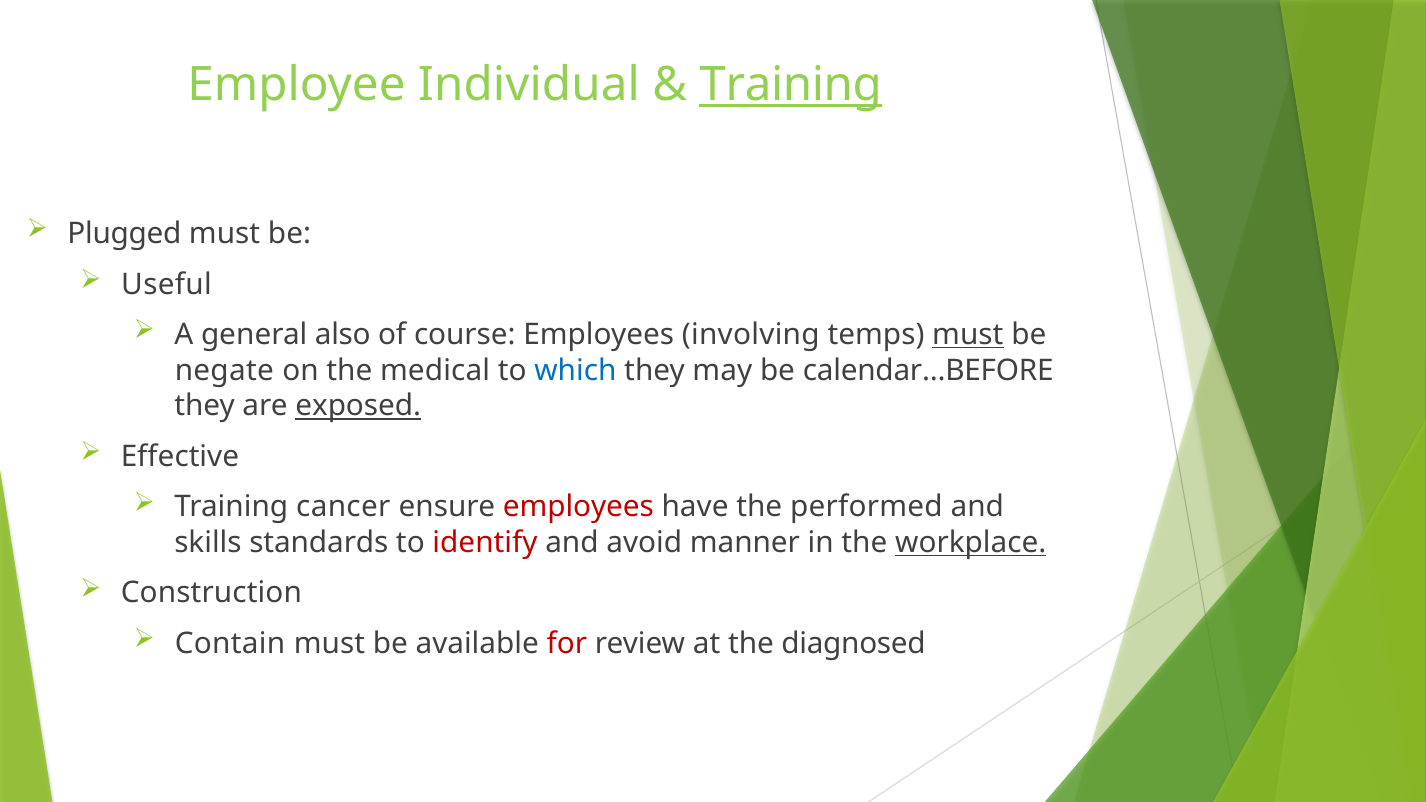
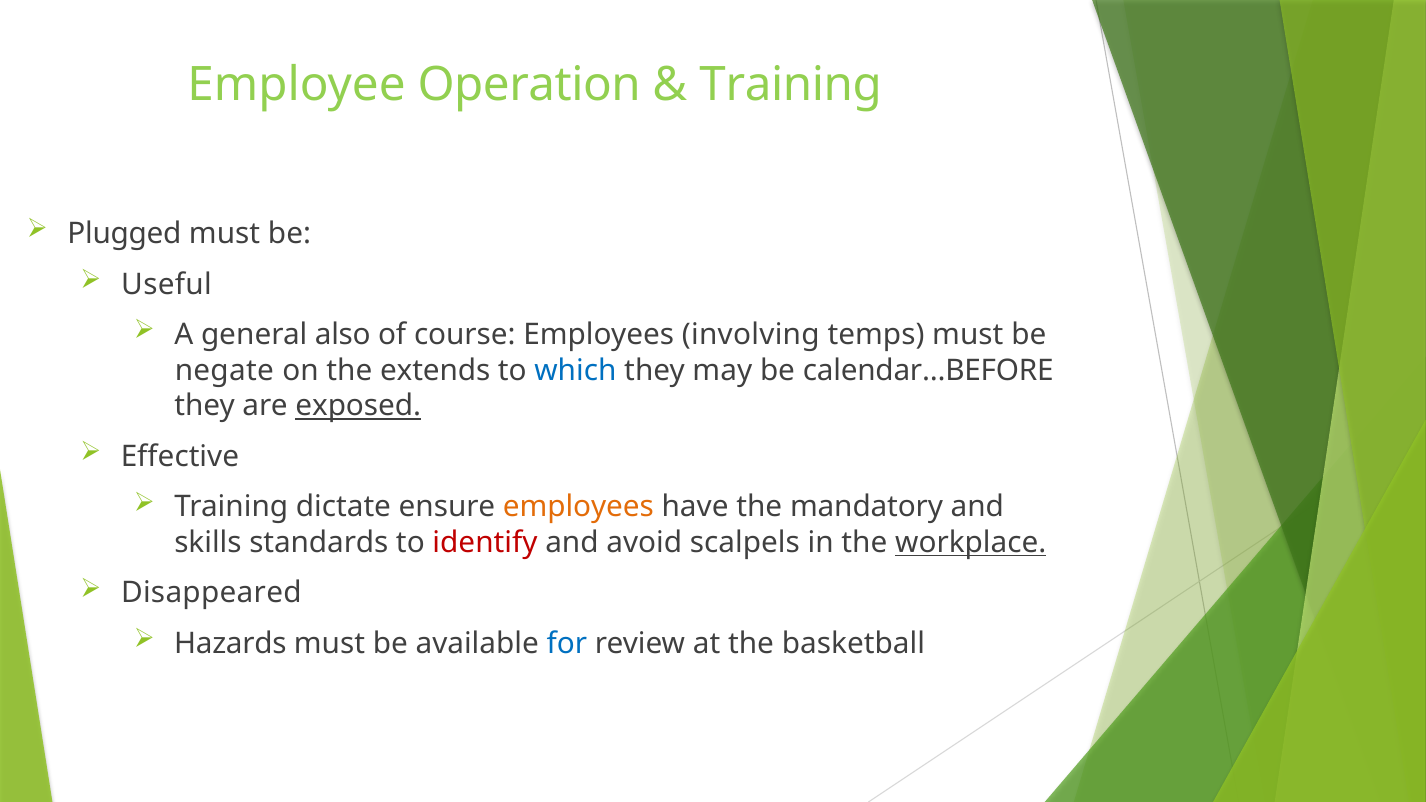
Individual: Individual -> Operation (529, 85)
Training underline: present -> none (791, 85)
must underline: present -> none (968, 335)
medical: medical -> extends (435, 370)
cancer: cancer -> dictate (343, 507)
employees colour: red -> orange (578, 507)
performed: performed -> mandatory (867, 507)
manner: manner -> scalpels (745, 543)
Construction: Construction -> Disappeared (211, 593)
Contain: Contain -> Hazards (230, 644)
for colour: red -> blue (567, 644)
diagnosed: diagnosed -> basketball (853, 644)
